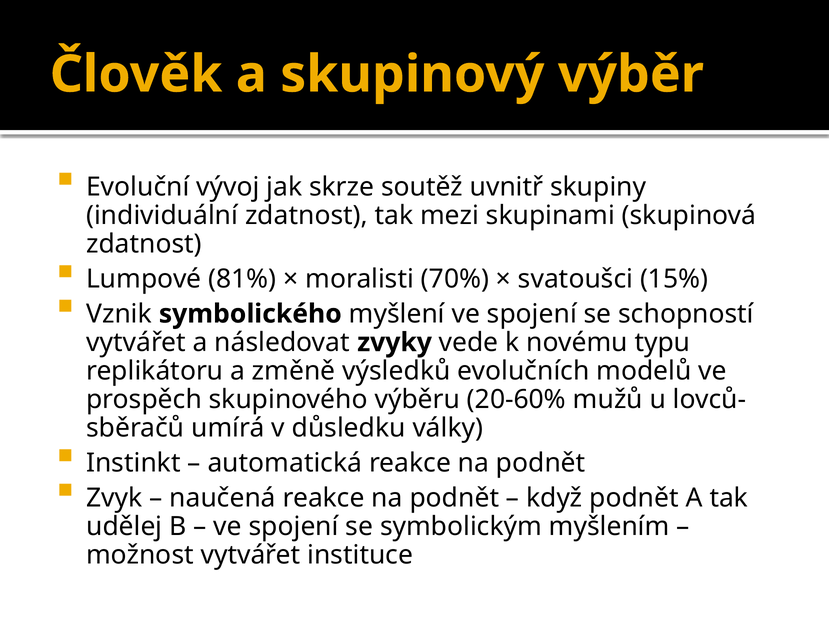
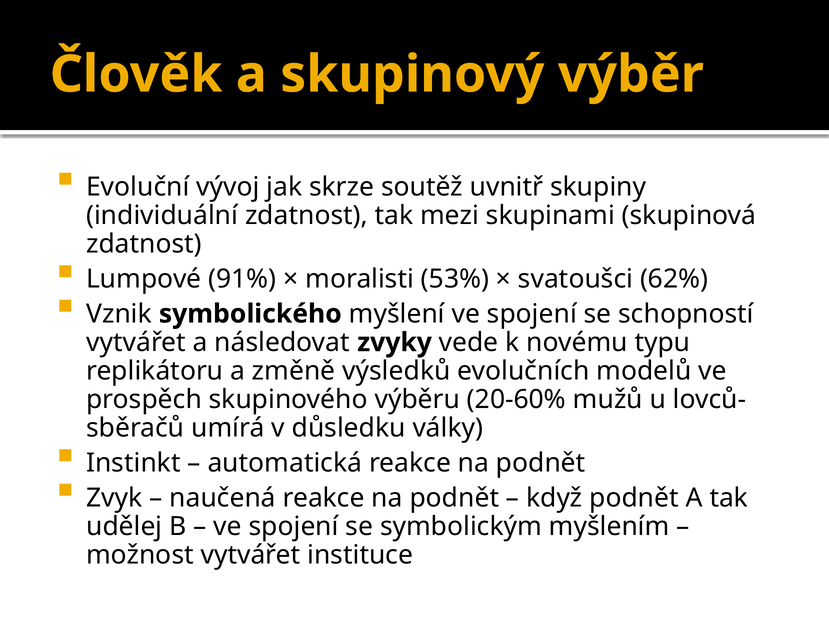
81%: 81% -> 91% (242, 279)
70%: 70% -> 53% (455, 279)
15%: 15% -> 62% (674, 279)
